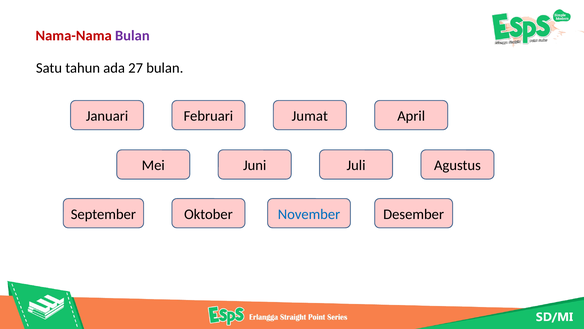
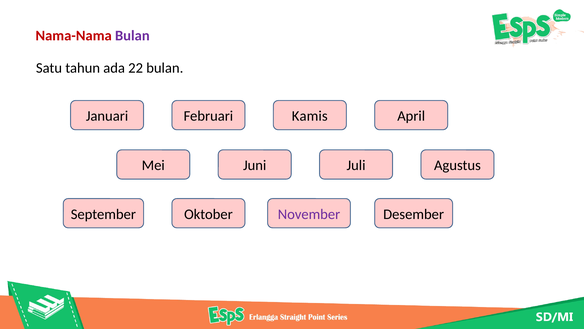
27: 27 -> 22 (136, 68)
Jumat: Jumat -> Kamis (310, 116)
November colour: blue -> purple (309, 214)
